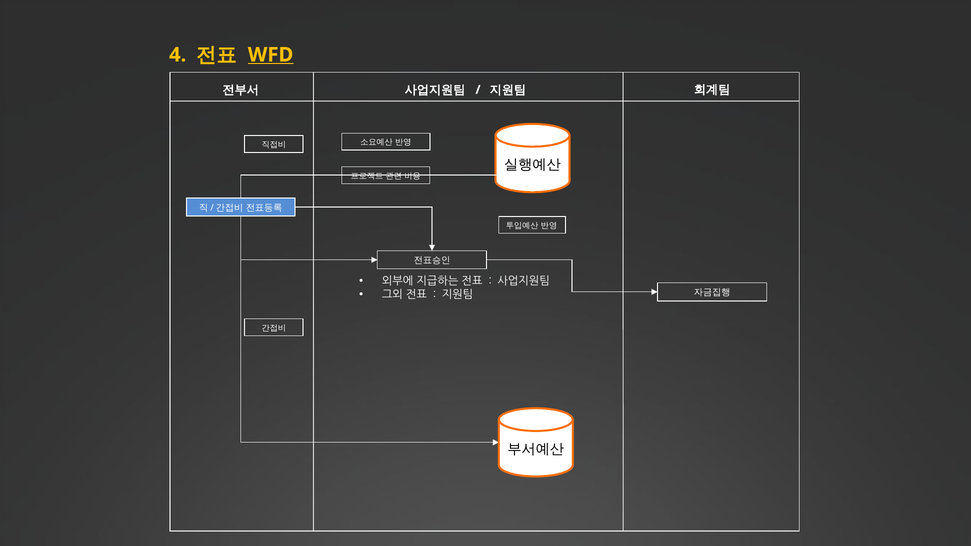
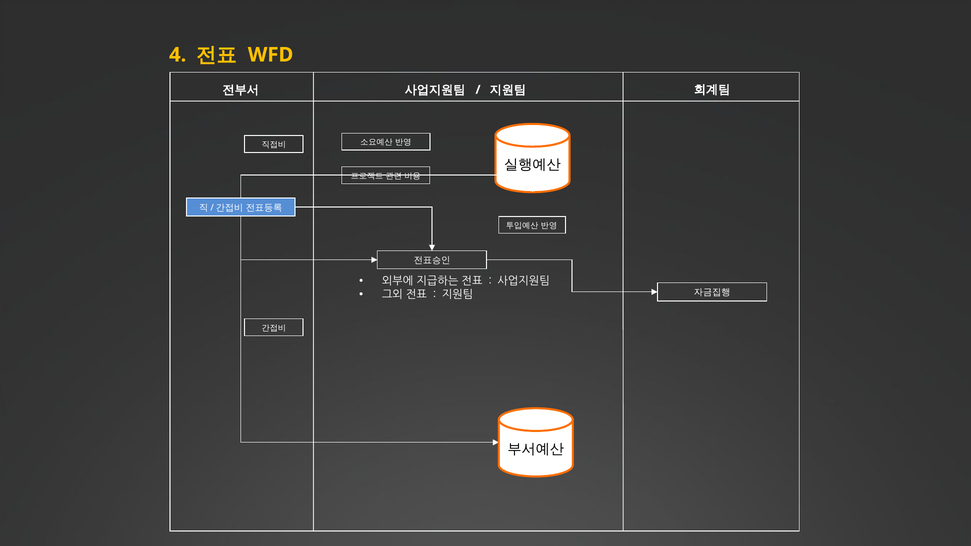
WFD underline: present -> none (271, 55)
